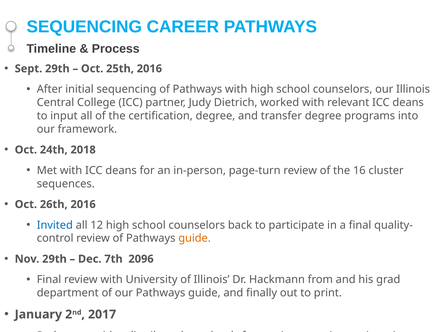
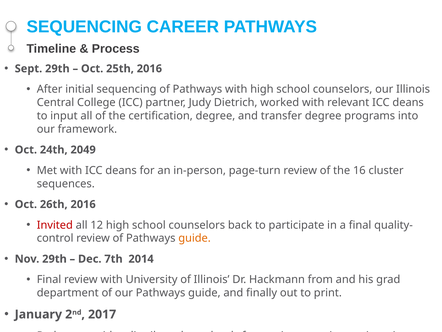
2018: 2018 -> 2049 (83, 150)
Invited colour: blue -> red (55, 225)
2096: 2096 -> 2014 (141, 259)
